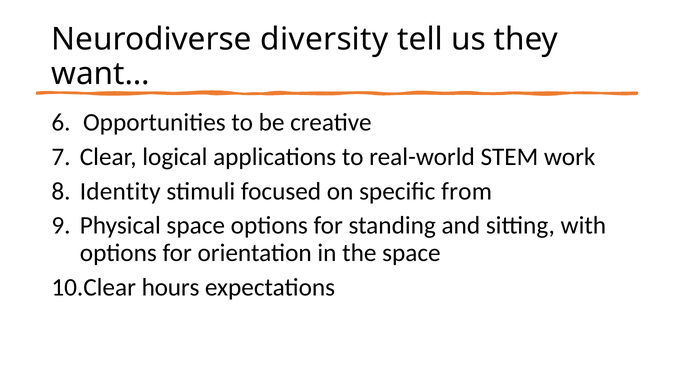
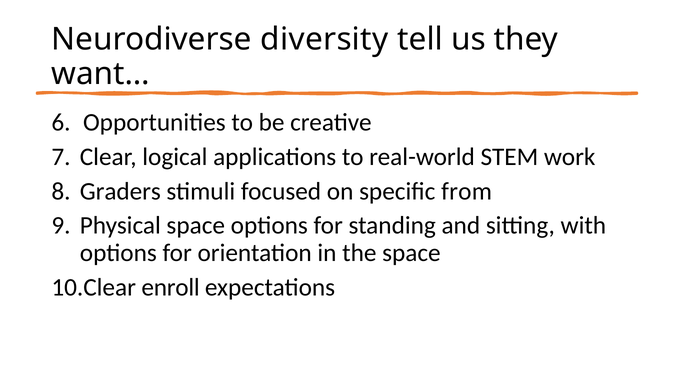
Identity: Identity -> Graders (120, 191)
hours: hours -> enroll (171, 287)
